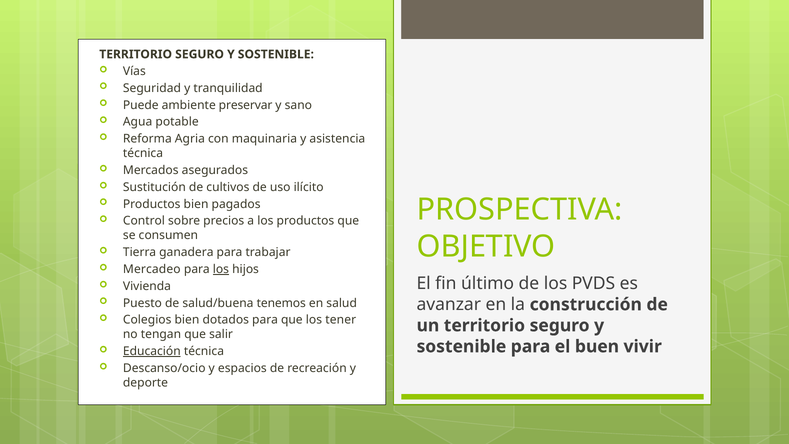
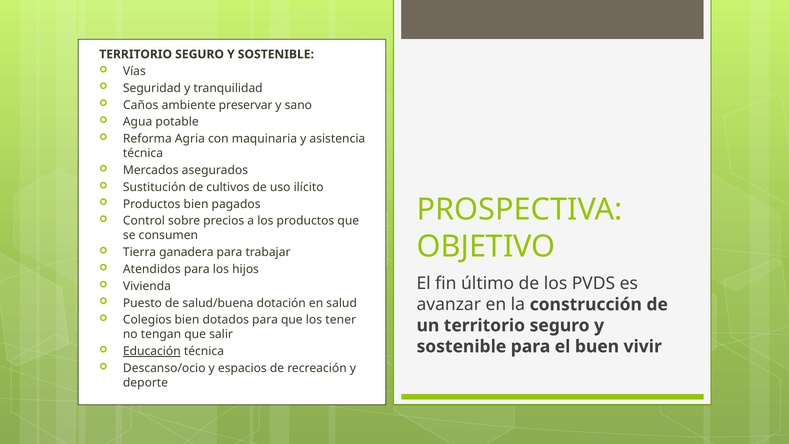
Puede: Puede -> Caños (141, 105)
Mercadeo: Mercadeo -> Atendidos (152, 269)
los underline: present -> none (221, 269)
tenemos: tenemos -> dotación (281, 303)
